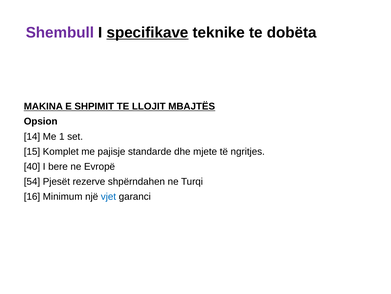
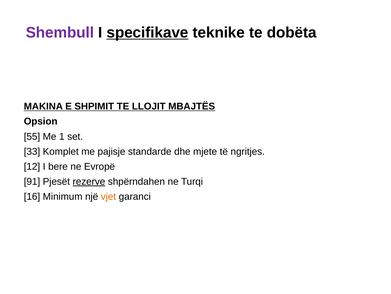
14: 14 -> 55 (32, 136)
15: 15 -> 33 (32, 151)
40: 40 -> 12 (32, 166)
54: 54 -> 91 (32, 181)
rezerve underline: none -> present (89, 181)
vjet colour: blue -> orange (108, 196)
